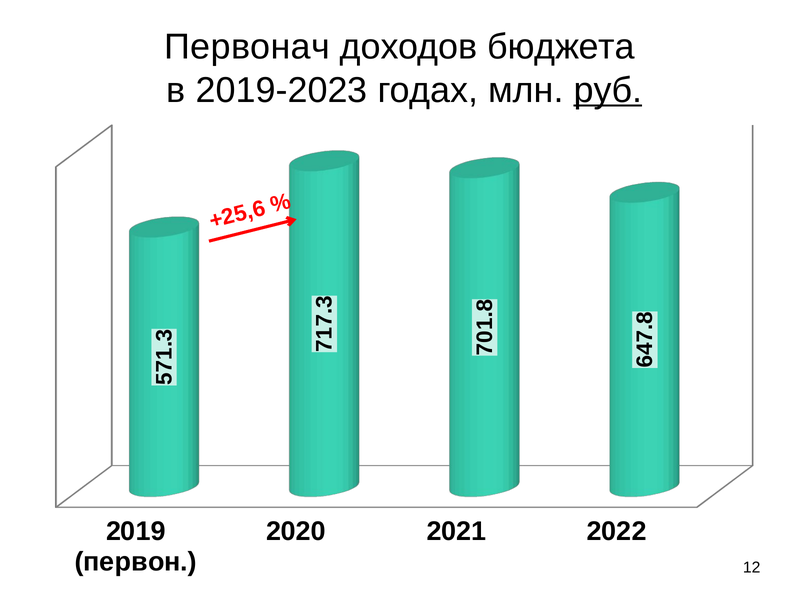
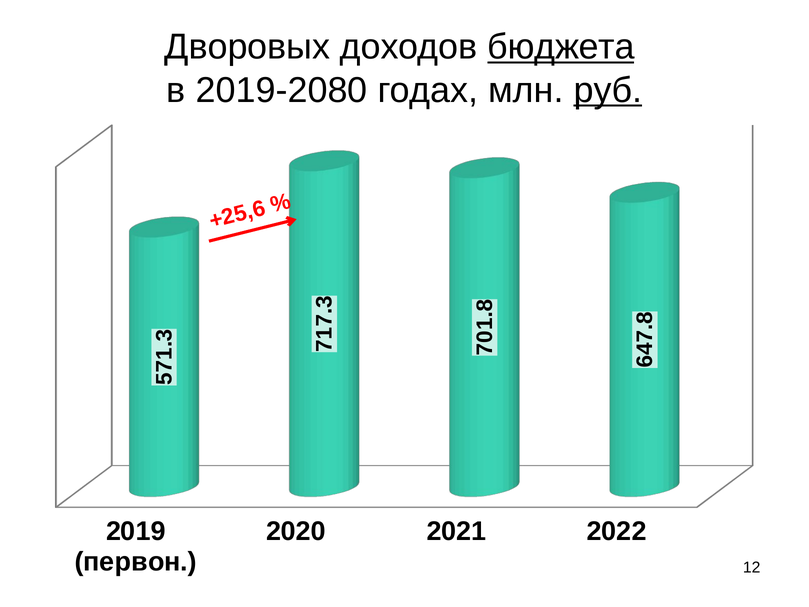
Первонач: Первонач -> Дворовых (247, 47)
бюджета underline: none -> present (561, 47)
2019-2023: 2019-2023 -> 2019-2080 (282, 90)
